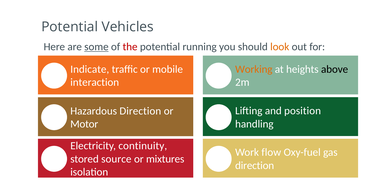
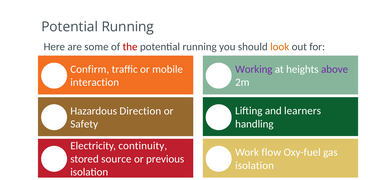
Vehicles: Vehicles -> Running (128, 27)
some underline: present -> none (96, 47)
Indicate: Indicate -> Confirm (90, 69)
Working colour: orange -> purple (254, 69)
above colour: black -> purple (335, 69)
position: position -> learners (303, 111)
Motor: Motor -> Safety (84, 124)
mixtures: mixtures -> previous (165, 159)
direction: direction -> isolation (255, 165)
